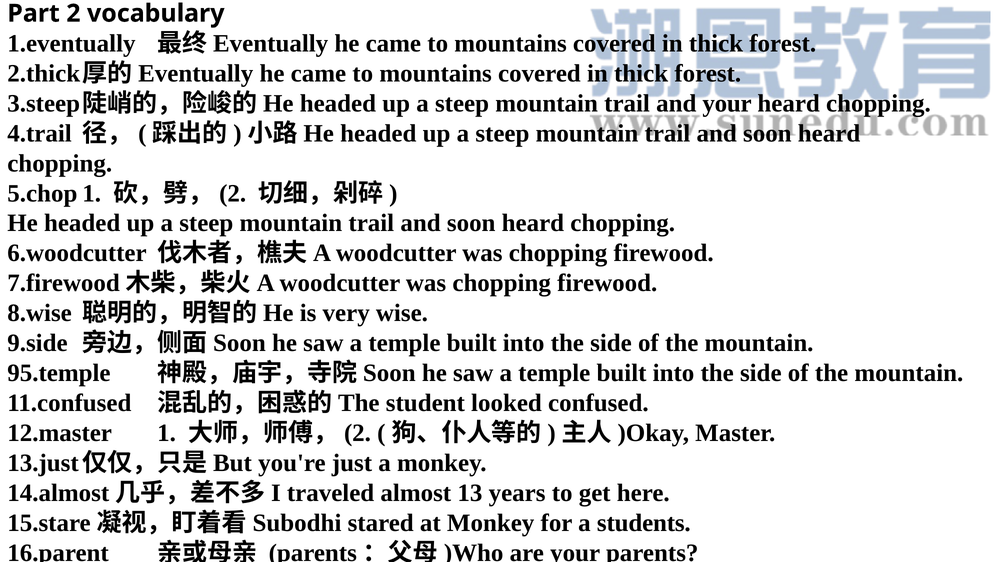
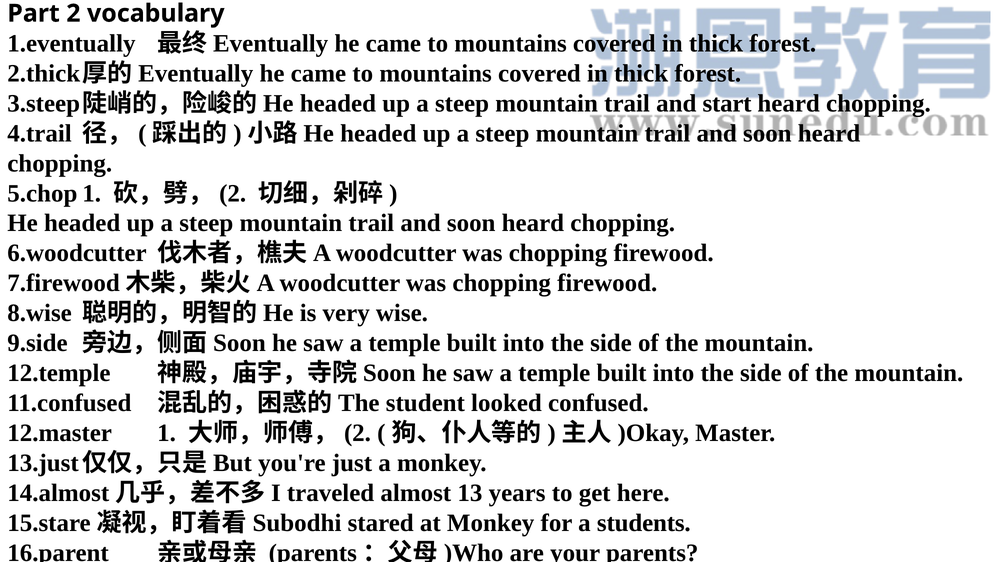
and your: your -> start (727, 103)
95.temple: 95.temple -> 12.temple (59, 373)
